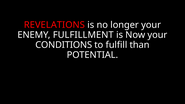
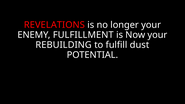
CONDITIONS: CONDITIONS -> REBUILDING (64, 45)
than: than -> dust (140, 45)
